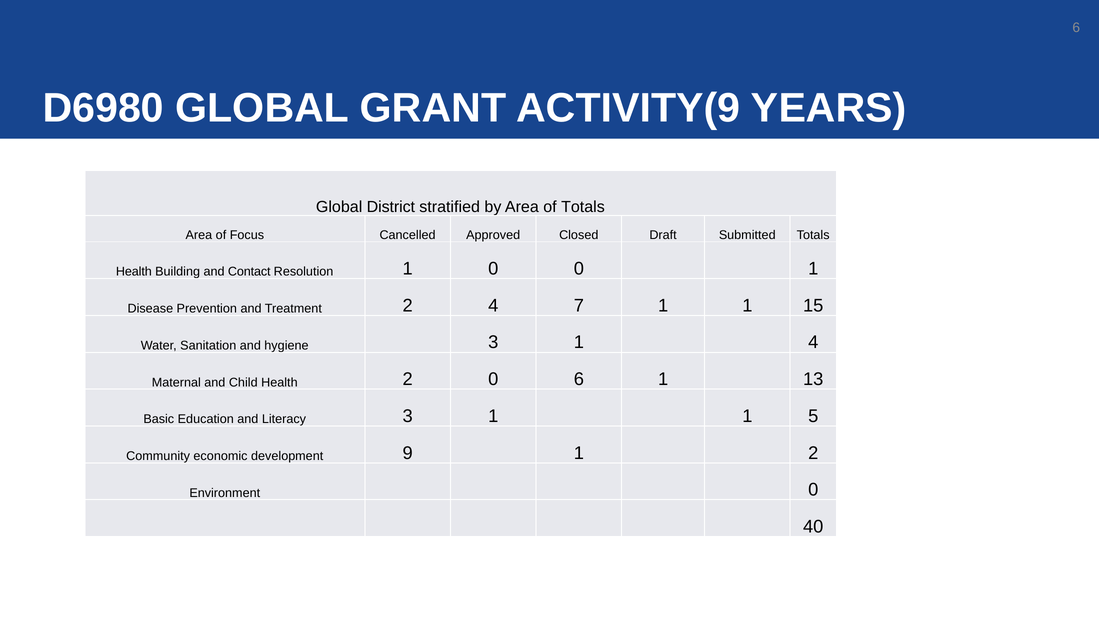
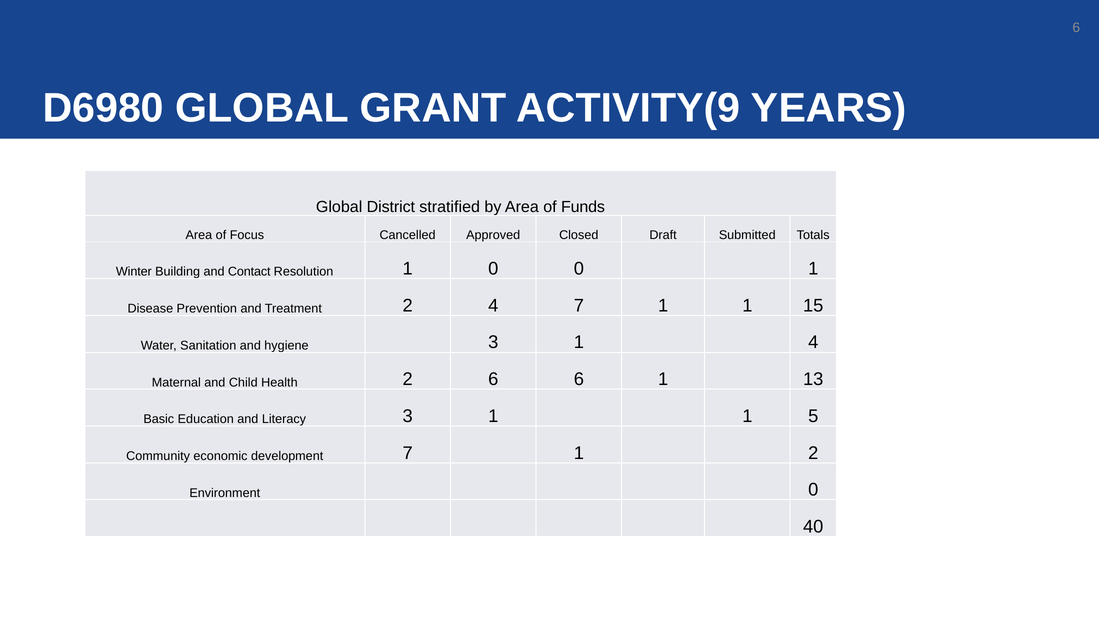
of Totals: Totals -> Funds (583, 207)
Health: Health -> Winter (134, 272)
2 0: 0 -> 6 (493, 379)
development 9: 9 -> 7 (408, 453)
